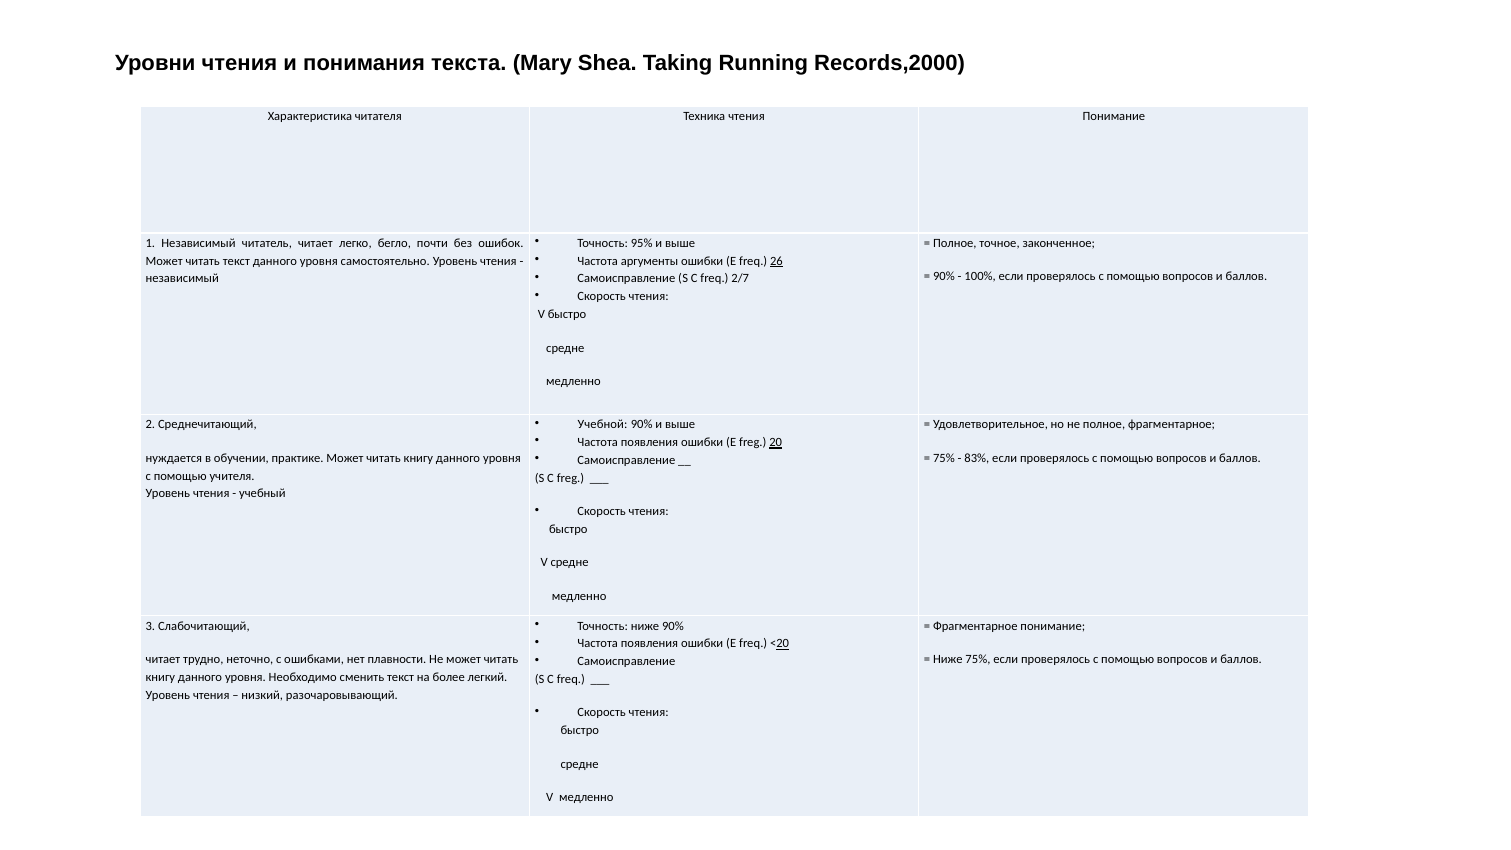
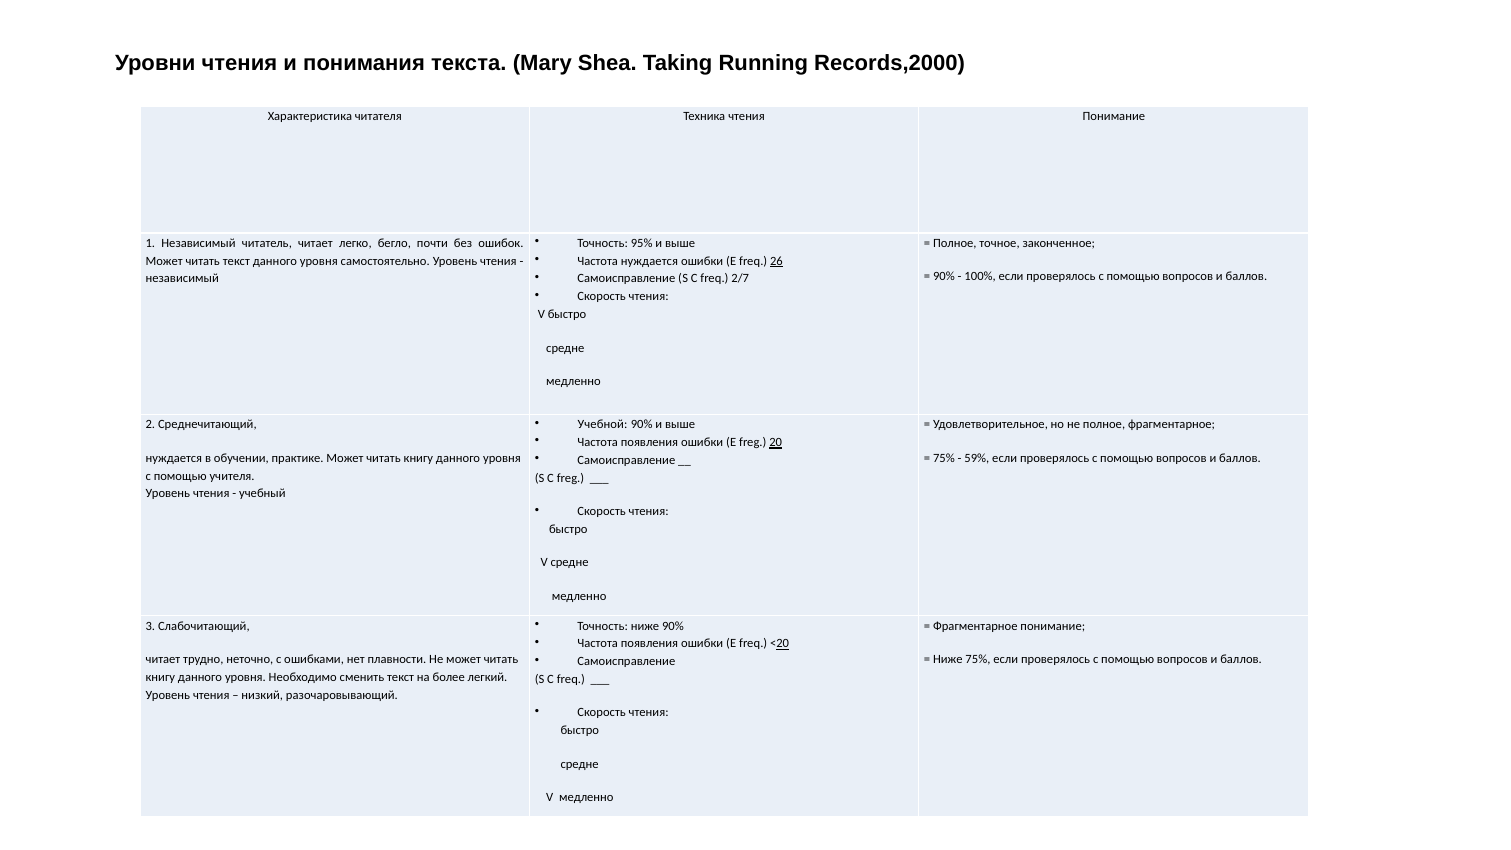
Частота аргументы: аргументы -> нуждается (649, 261)
83%: 83% -> 59% (977, 458)
